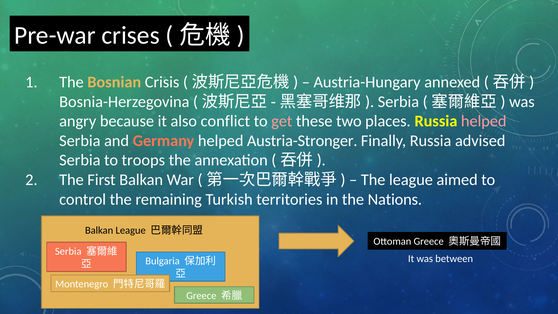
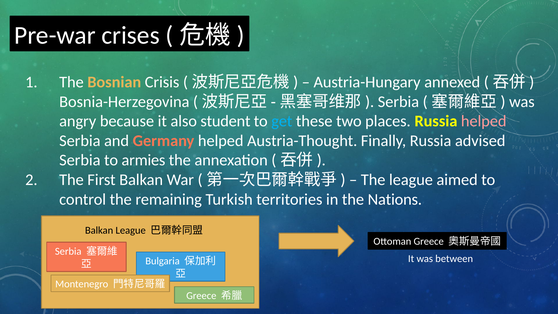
conflict: conflict -> student (225, 121)
get colour: pink -> light blue (282, 121)
Austria-Stronger: Austria-Stronger -> Austria-Thought (302, 141)
troops: troops -> armies (143, 160)
